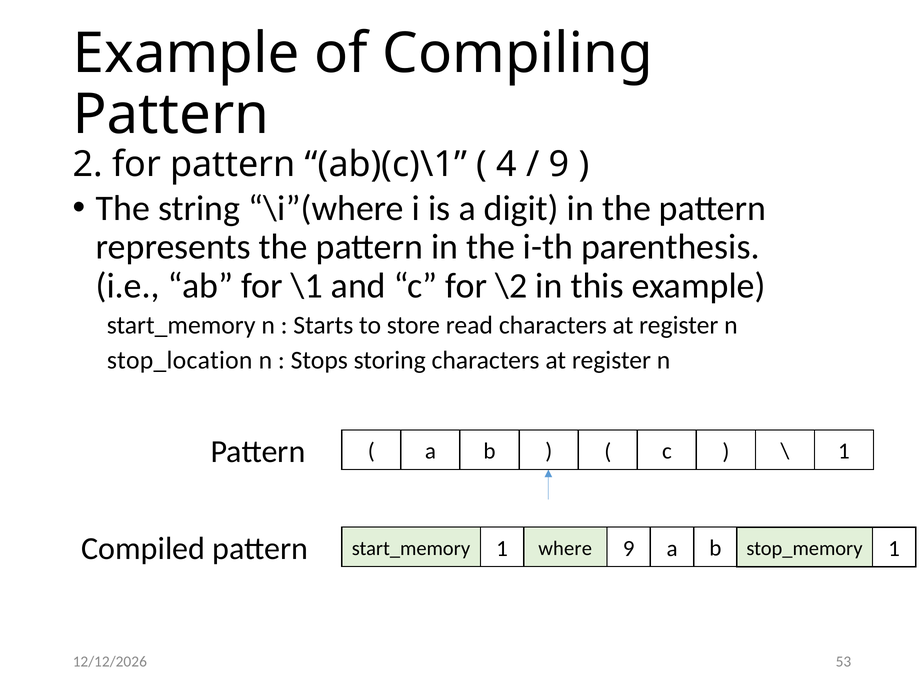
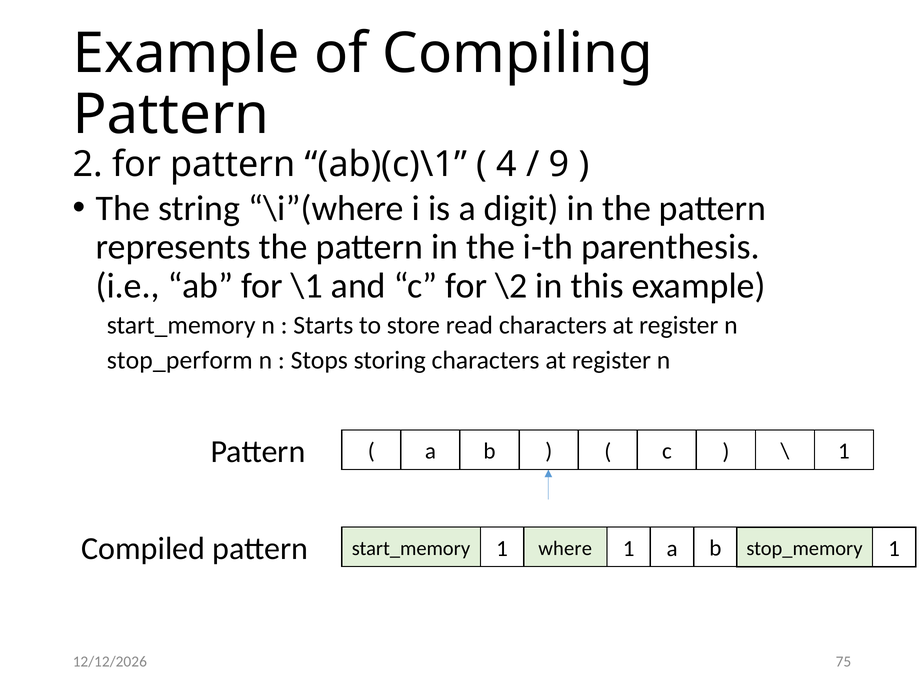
stop_location: stop_location -> stop_perform (180, 361)
pattern 9: 9 -> 1 (629, 548)
53: 53 -> 75 (843, 662)
